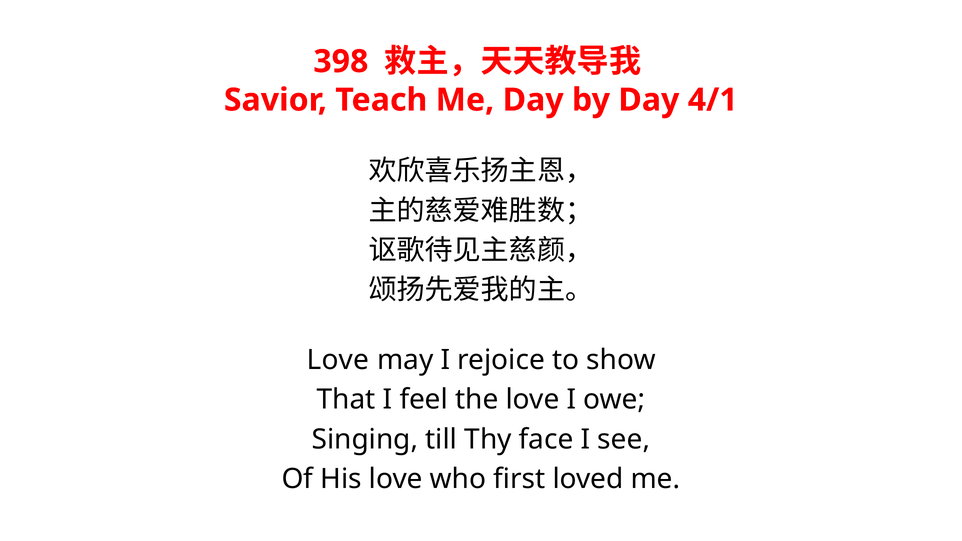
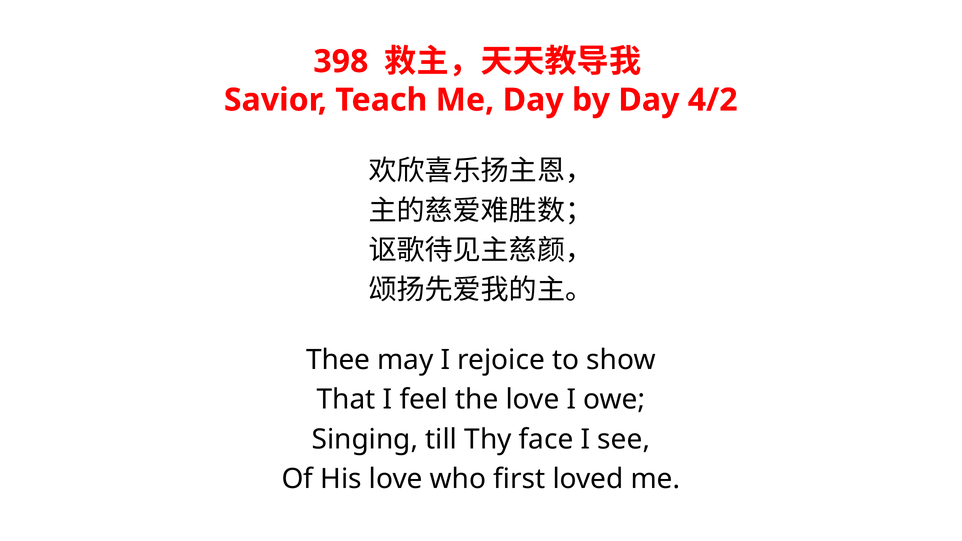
4/1: 4/1 -> 4/2 (713, 100)
Love: Love -> Thee (338, 360)
